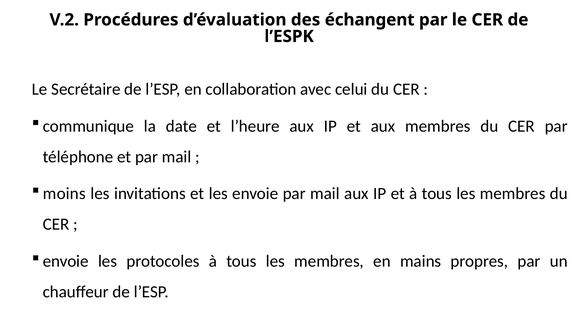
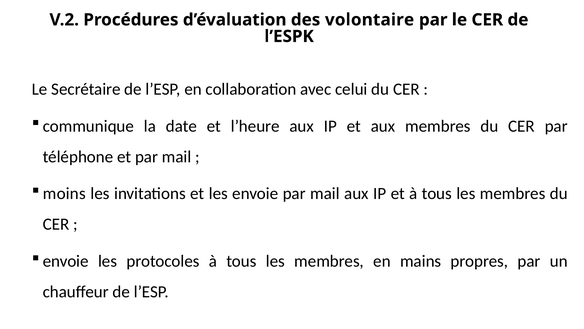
échangent: échangent -> volontaire (370, 20)
